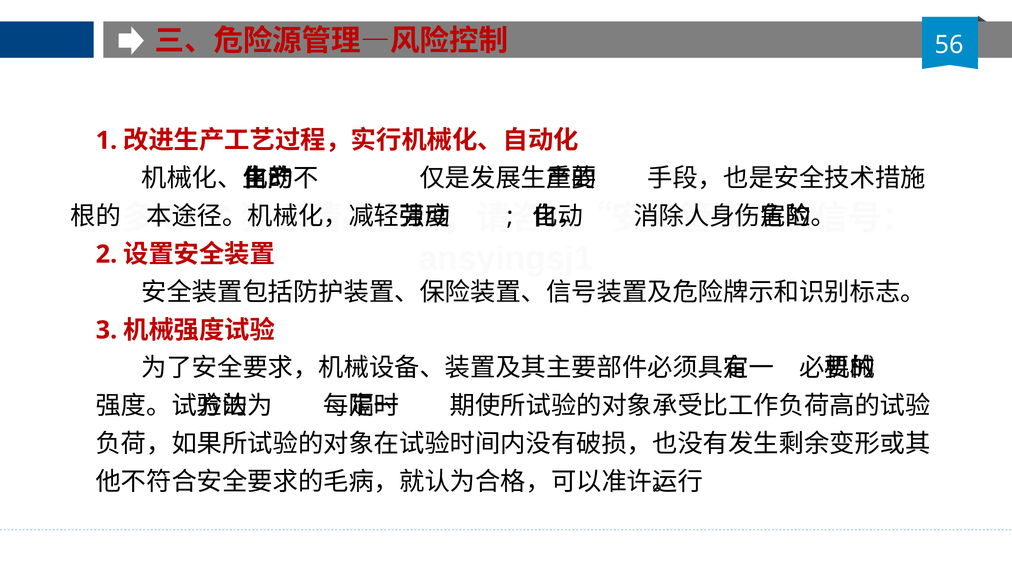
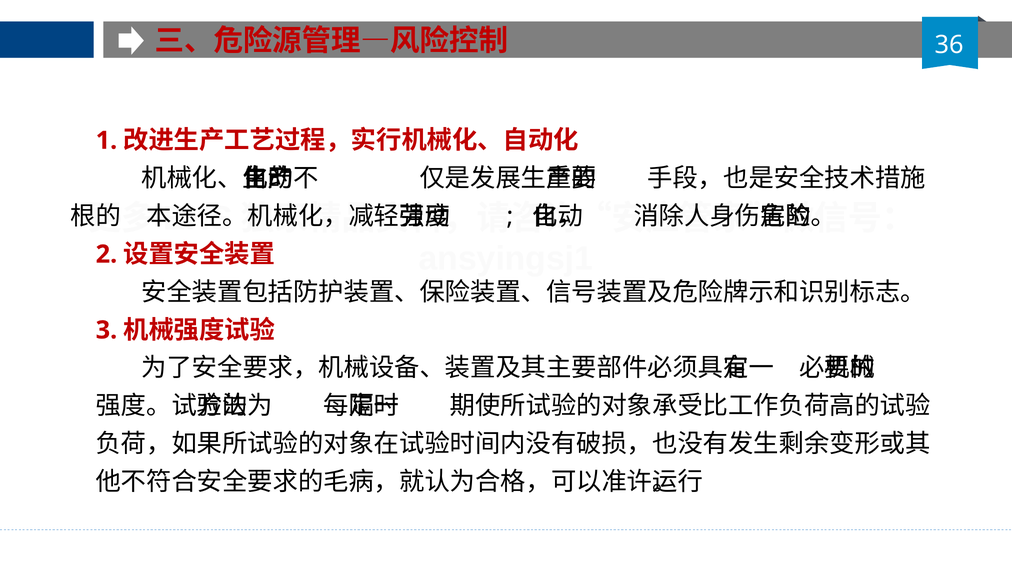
56: 56 -> 36 (949, 45)
